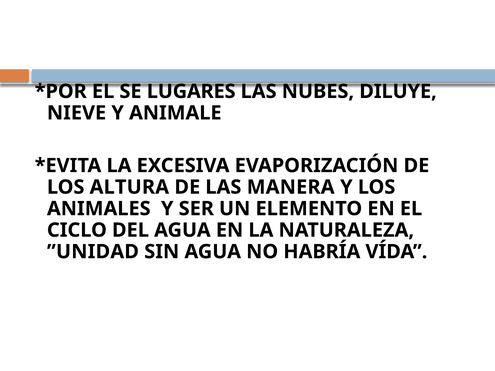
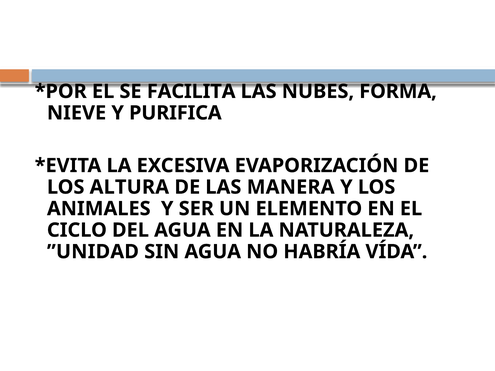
LUGARES: LUGARES -> FACILITA (191, 91)
DILUYE: DILUYE -> FORMA (398, 91)
ANIMALE: ANIMALE -> PURIFICA (175, 113)
